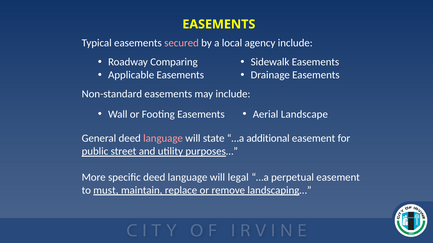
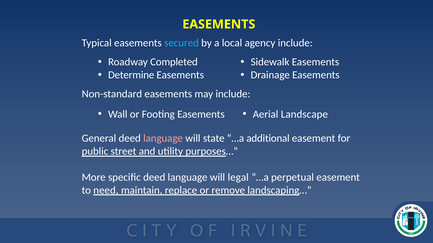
secured colour: pink -> light blue (182, 43)
Comparing: Comparing -> Completed (174, 62)
Applicable: Applicable -> Determine (131, 75)
must: must -> need (106, 191)
